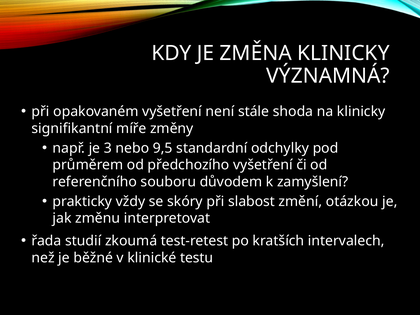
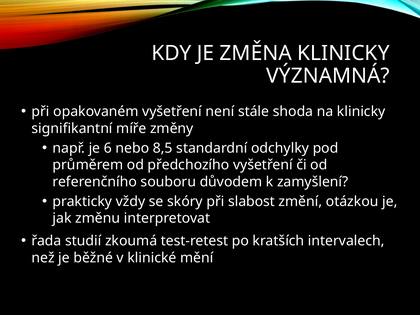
3: 3 -> 6 (108, 148)
9,5: 9,5 -> 8,5 (163, 148)
testu: testu -> mění (197, 258)
